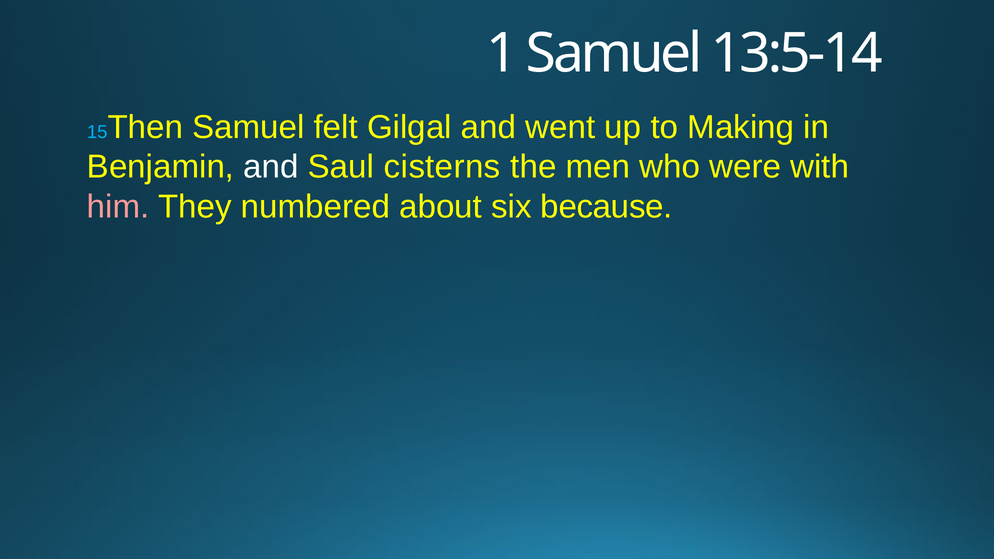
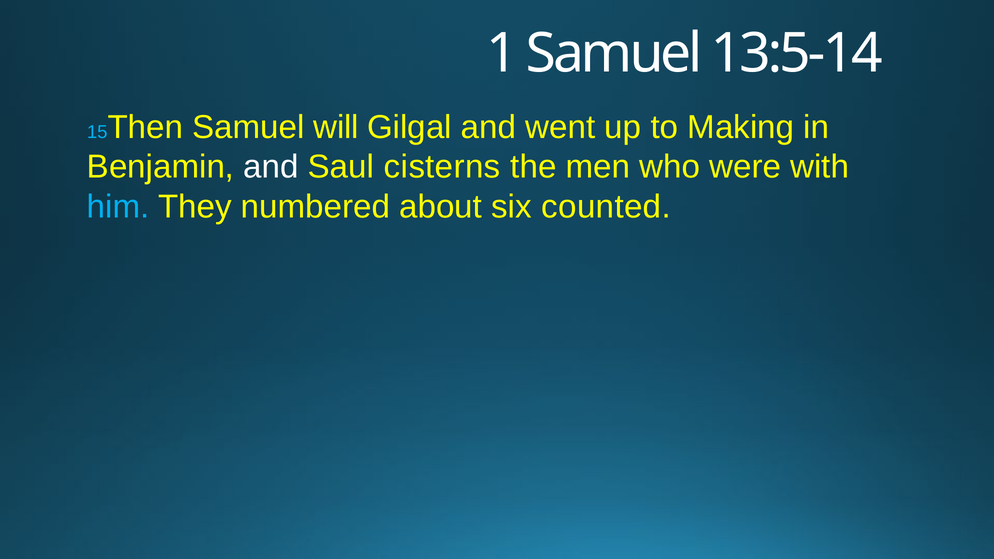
felt: felt -> will (336, 127)
him colour: pink -> light blue (118, 207)
because: because -> counted (606, 207)
